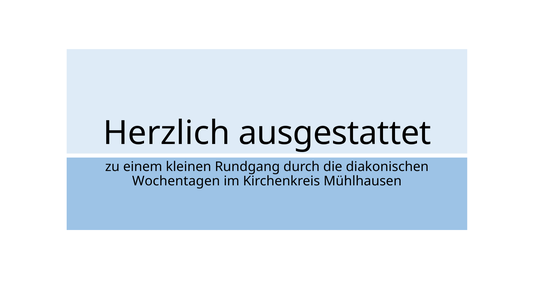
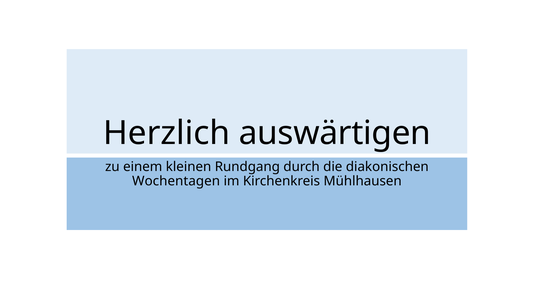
ausgestattet: ausgestattet -> auswärtigen (335, 133)
